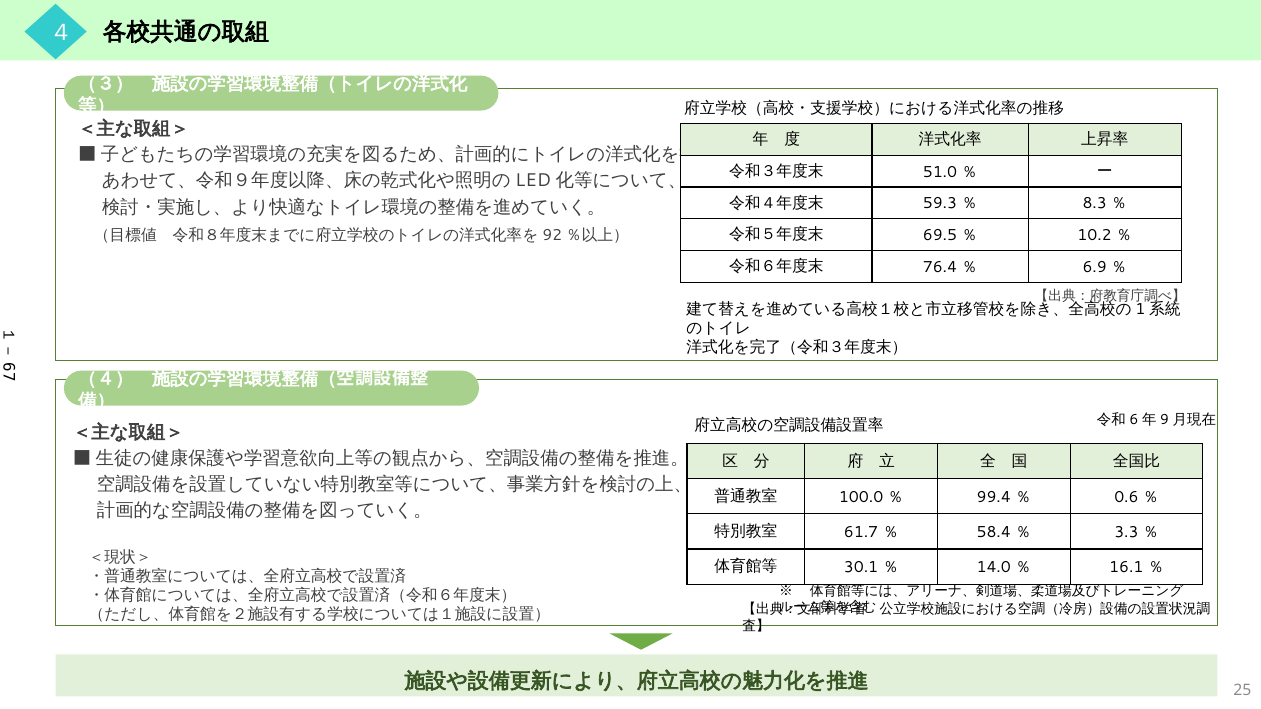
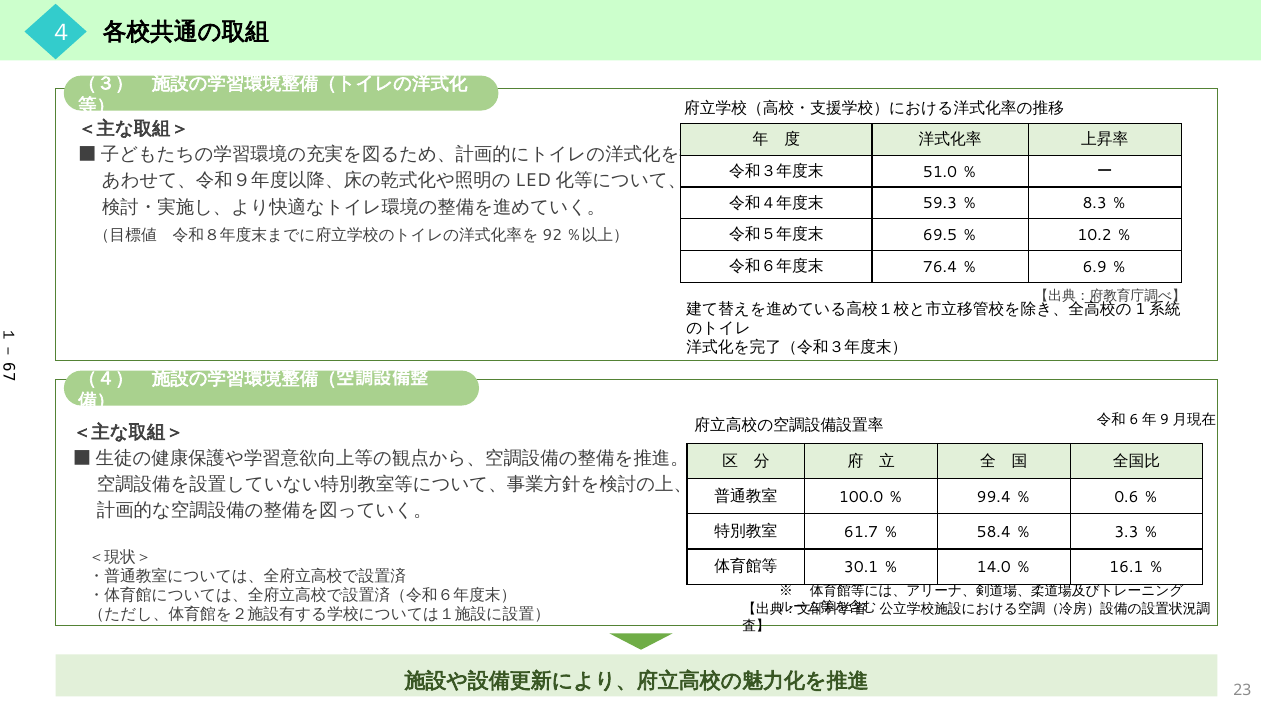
25: 25 -> 23 (1242, 690)
